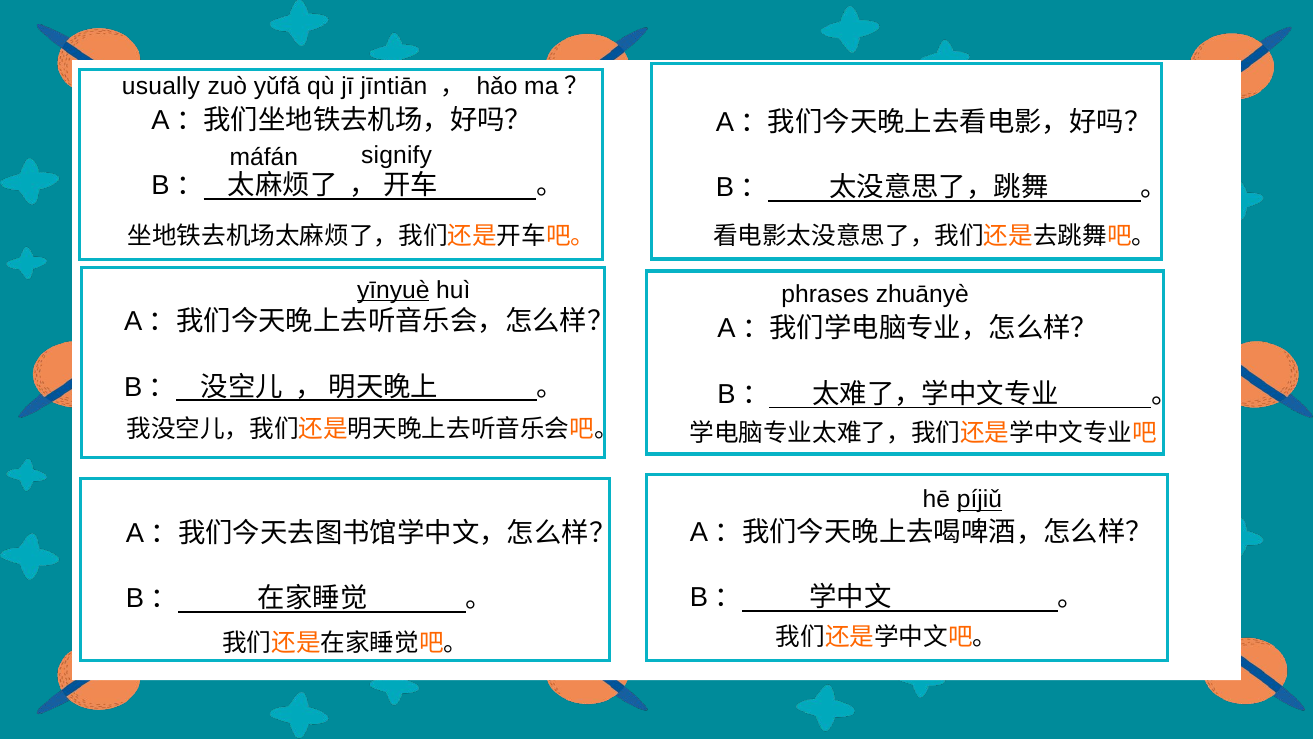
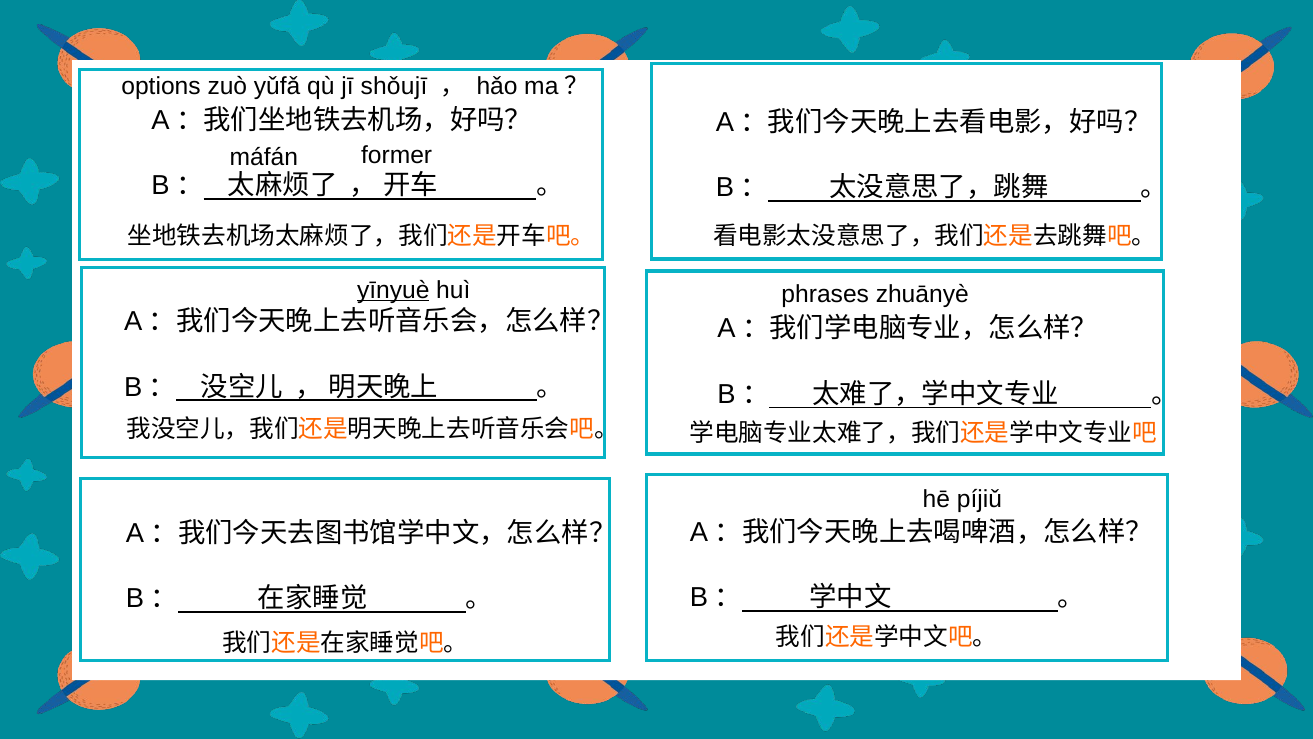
usually: usually -> options (161, 87)
jīntiān: jīntiān -> shǒujī (394, 87)
signify: signify -> former (397, 156)
píjiǔ underline: present -> none (979, 499)
